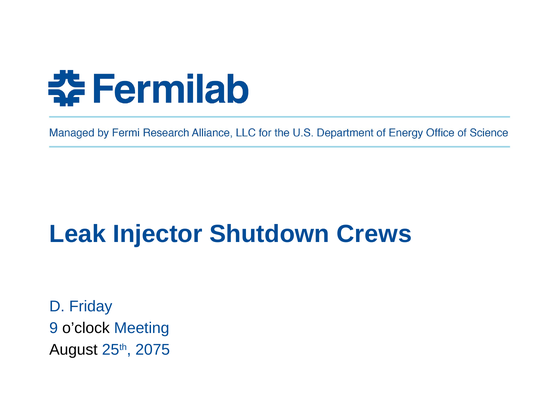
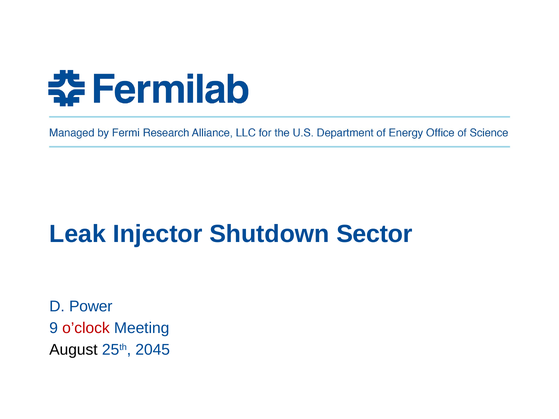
Crews: Crews -> Sector (374, 234)
Friday: Friday -> Power (91, 306)
o’clock colour: black -> red (86, 328)
2075: 2075 -> 2045 (153, 350)
